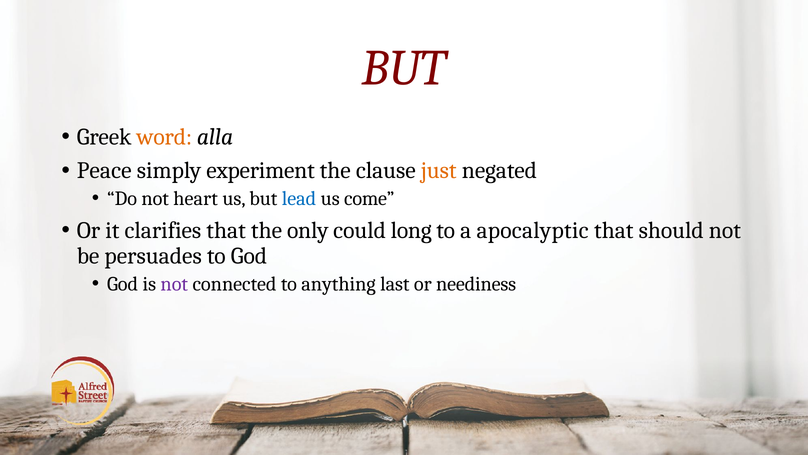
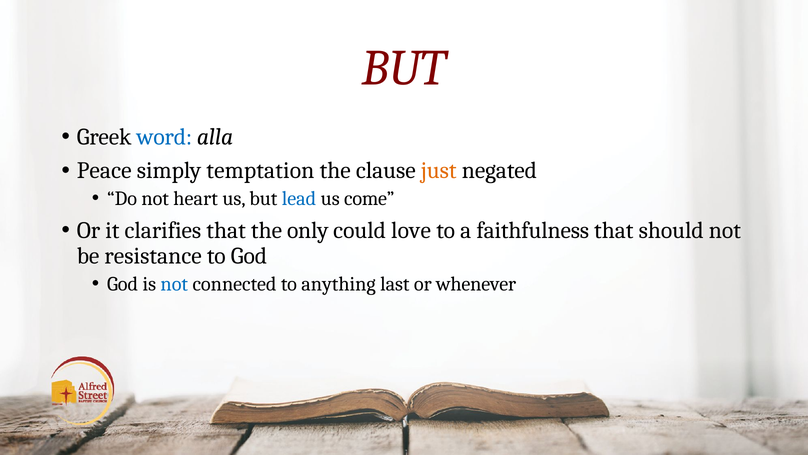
word colour: orange -> blue (164, 137)
experiment: experiment -> temptation (260, 170)
long: long -> love (411, 230)
apocalyptic: apocalyptic -> faithfulness (533, 230)
persuades: persuades -> resistance (153, 256)
not colour: purple -> blue (174, 284)
neediness: neediness -> whenever (476, 284)
